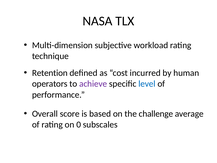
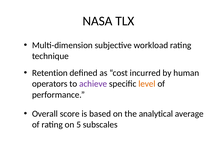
level colour: blue -> orange (147, 84)
challenge: challenge -> analytical (156, 114)
0: 0 -> 5 (79, 124)
